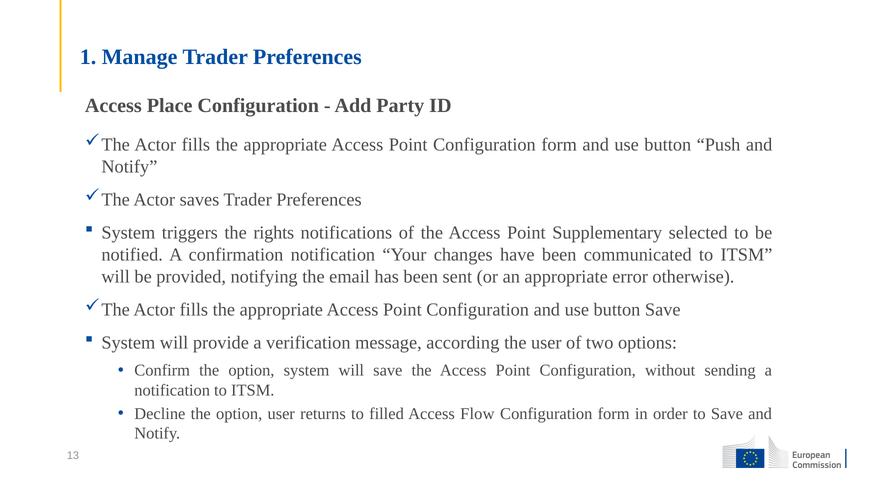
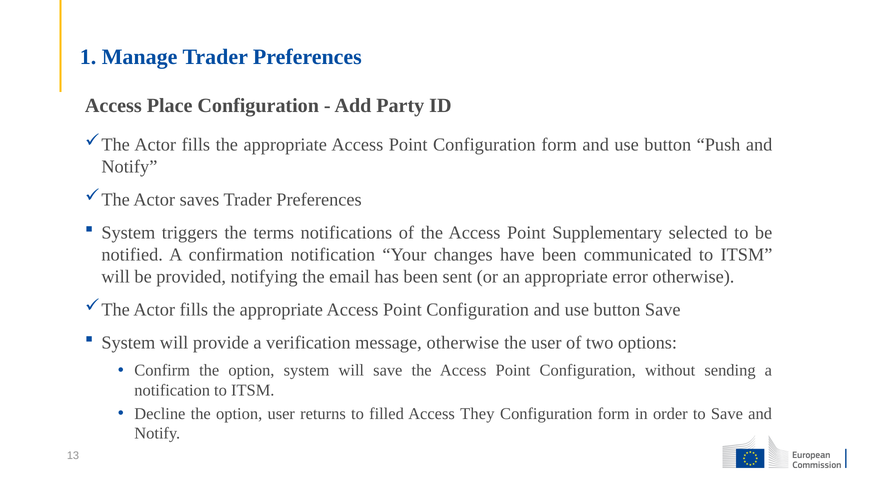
rights: rights -> terms (274, 233)
message according: according -> otherwise (463, 342)
Flow: Flow -> They (477, 414)
